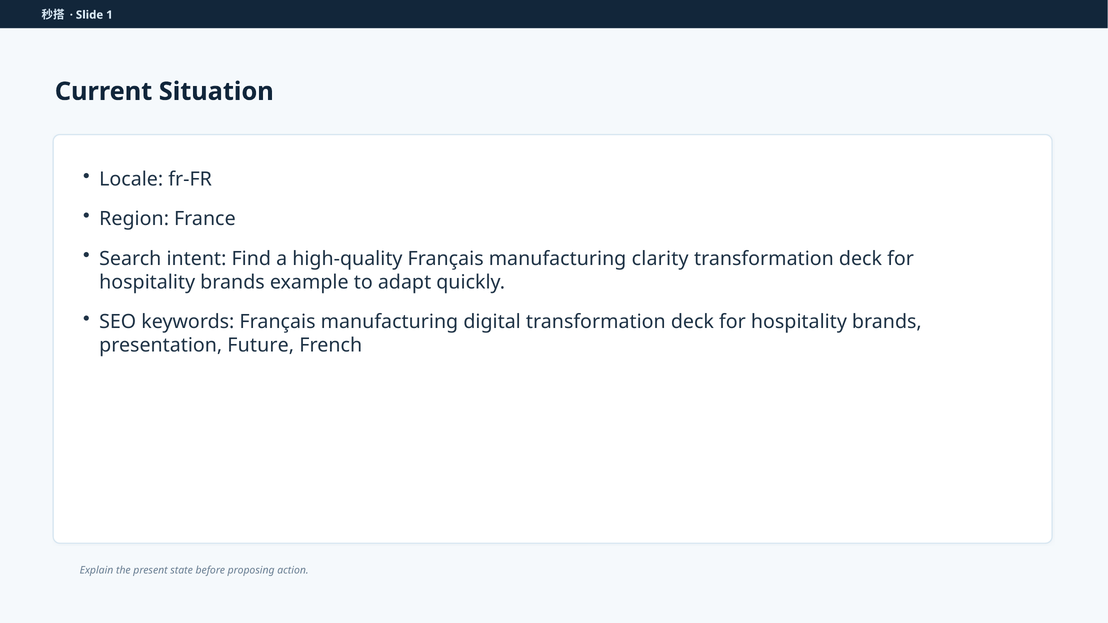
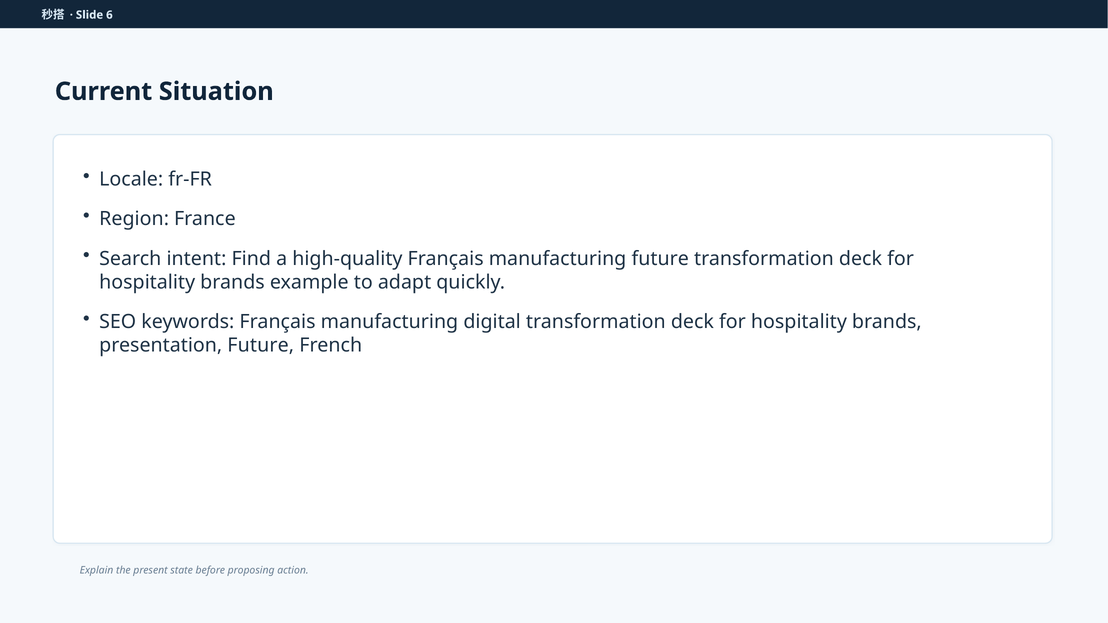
1: 1 -> 6 (109, 15)
manufacturing clarity: clarity -> future (660, 259)
